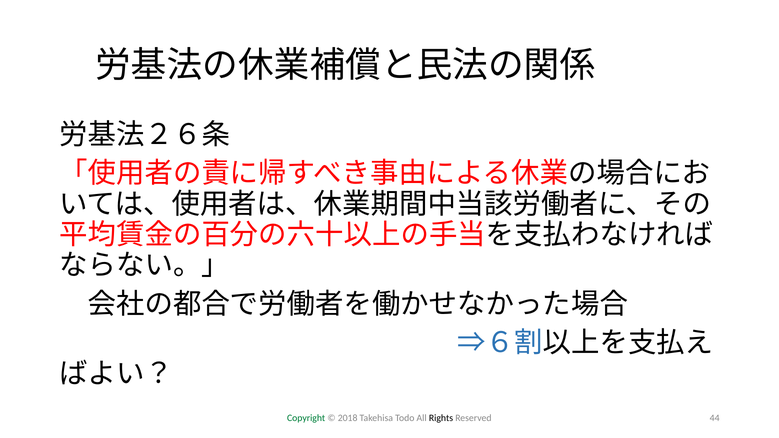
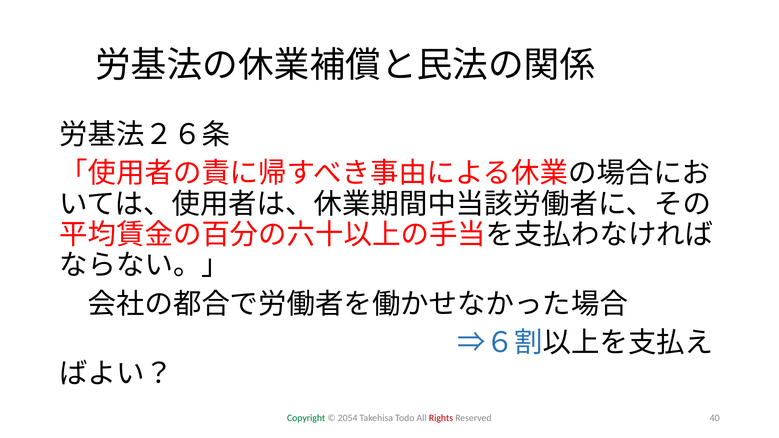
2018: 2018 -> 2054 (348, 418)
Rights colour: black -> red (441, 418)
44: 44 -> 40 (715, 418)
